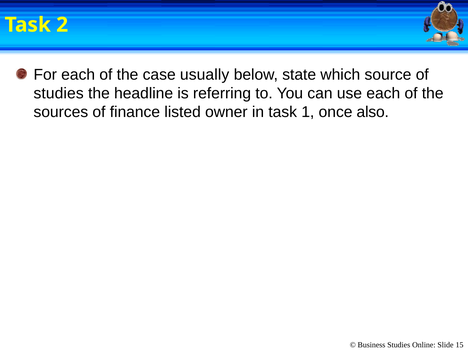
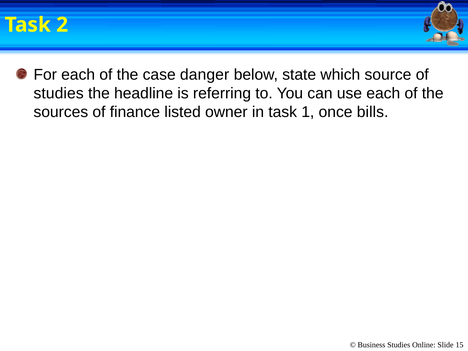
usually: usually -> danger (205, 75)
also: also -> bills (373, 112)
